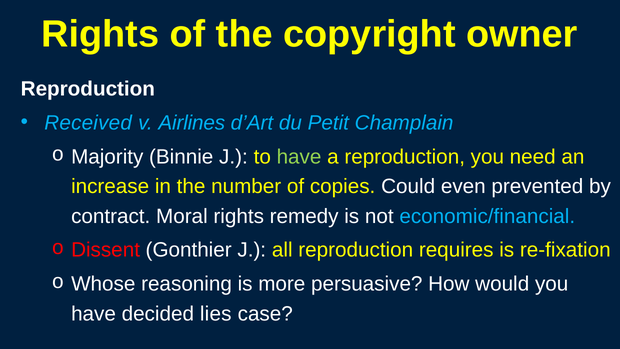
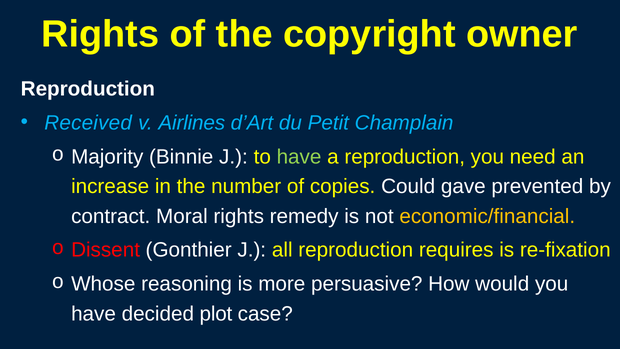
even: even -> gave (463, 186)
economic/financial colour: light blue -> yellow (487, 216)
lies: lies -> plot (216, 314)
